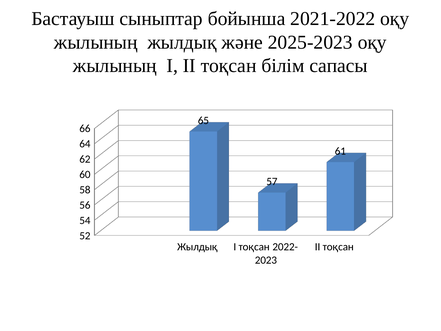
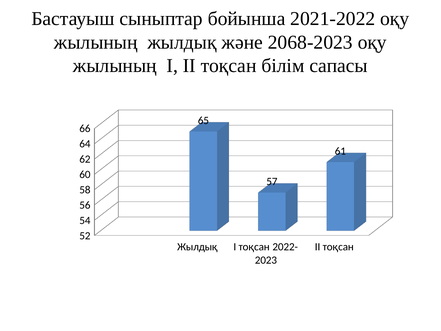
2025-2023: 2025-2023 -> 2068-2023 (310, 42)
